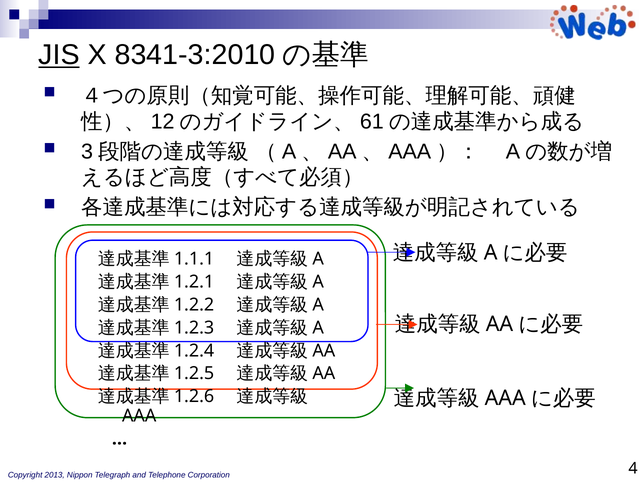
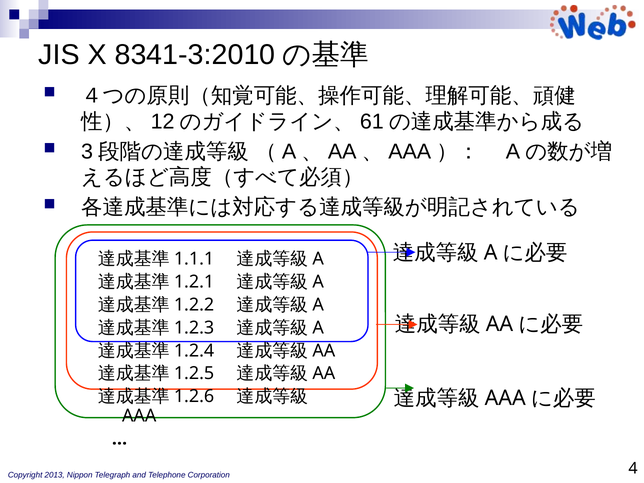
JIS underline: present -> none (59, 55)
